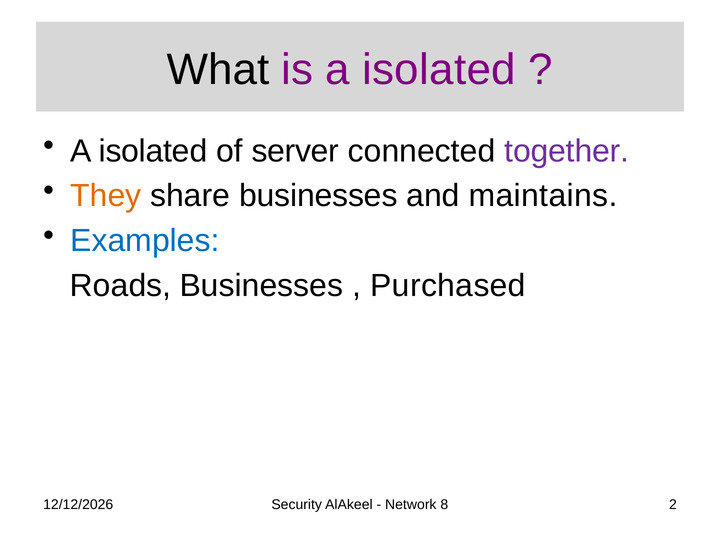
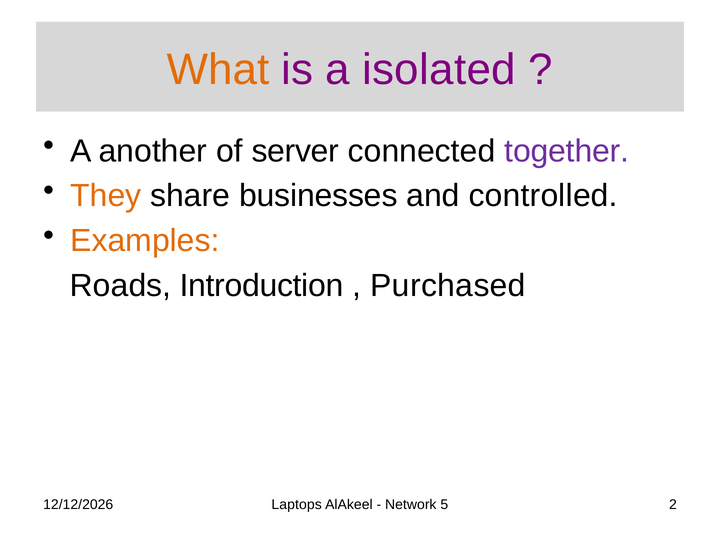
What colour: black -> orange (218, 70)
isolated: isolated -> another (153, 151)
maintains: maintains -> controlled (543, 196)
Examples colour: blue -> orange (145, 241)
Roads Businesses: Businesses -> Introduction (262, 285)
Security: Security -> Laptops (297, 505)
8: 8 -> 5 (444, 505)
